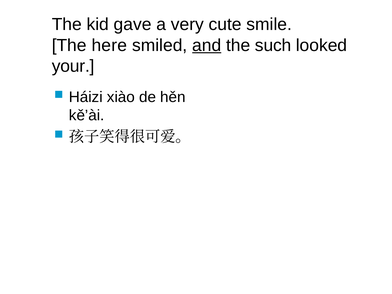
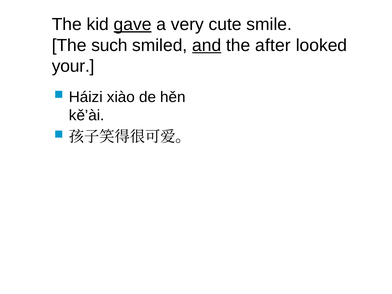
gave underline: none -> present (133, 24)
here: here -> such (109, 45)
such: such -> after (273, 45)
